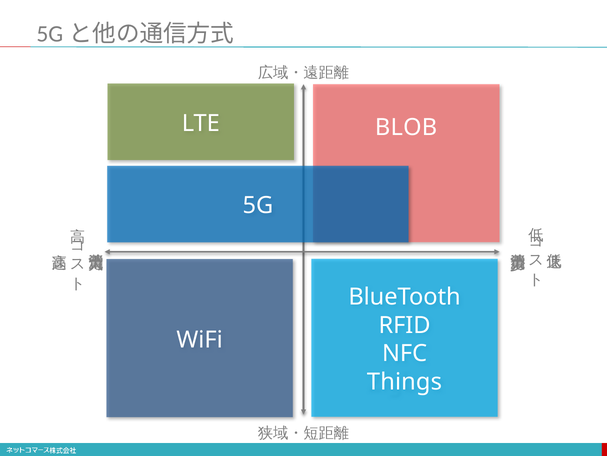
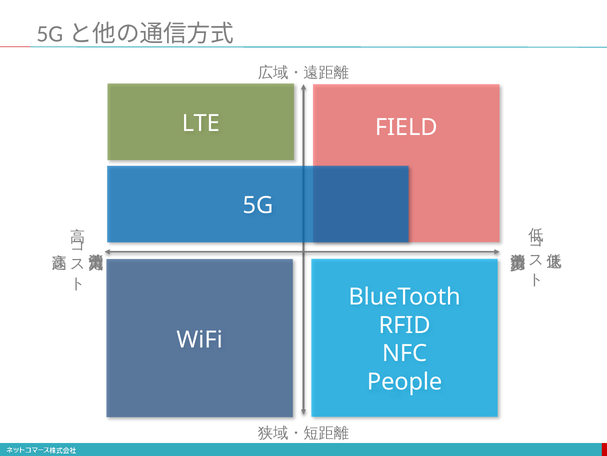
BLOB: BLOB -> FIELD (406, 127)
Things: Things -> People (405, 381)
